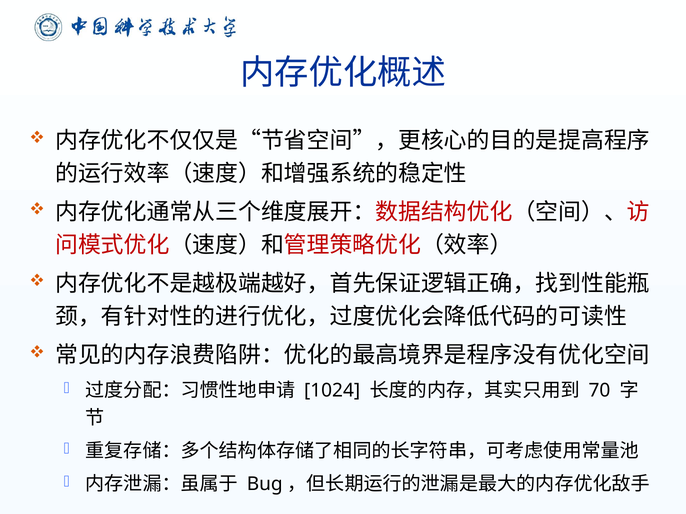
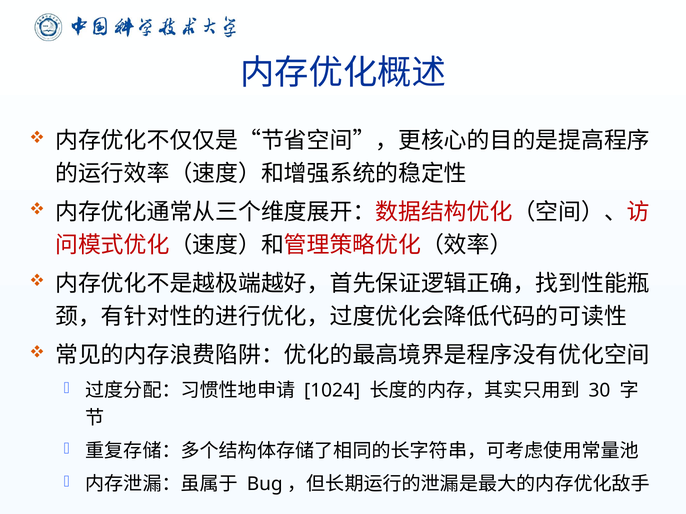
70: 70 -> 30 (600, 391)
